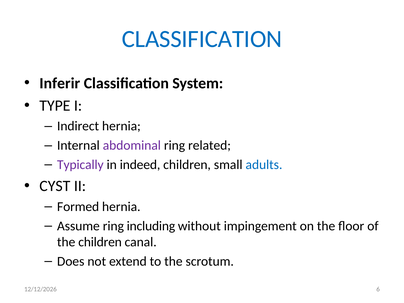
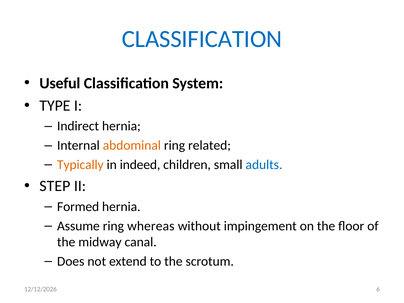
Inferir: Inferir -> Useful (60, 83)
abdominal colour: purple -> orange (132, 146)
Typically colour: purple -> orange (80, 165)
CYST: CYST -> STEP (55, 186)
including: including -> whereas (151, 226)
the children: children -> midway (100, 242)
